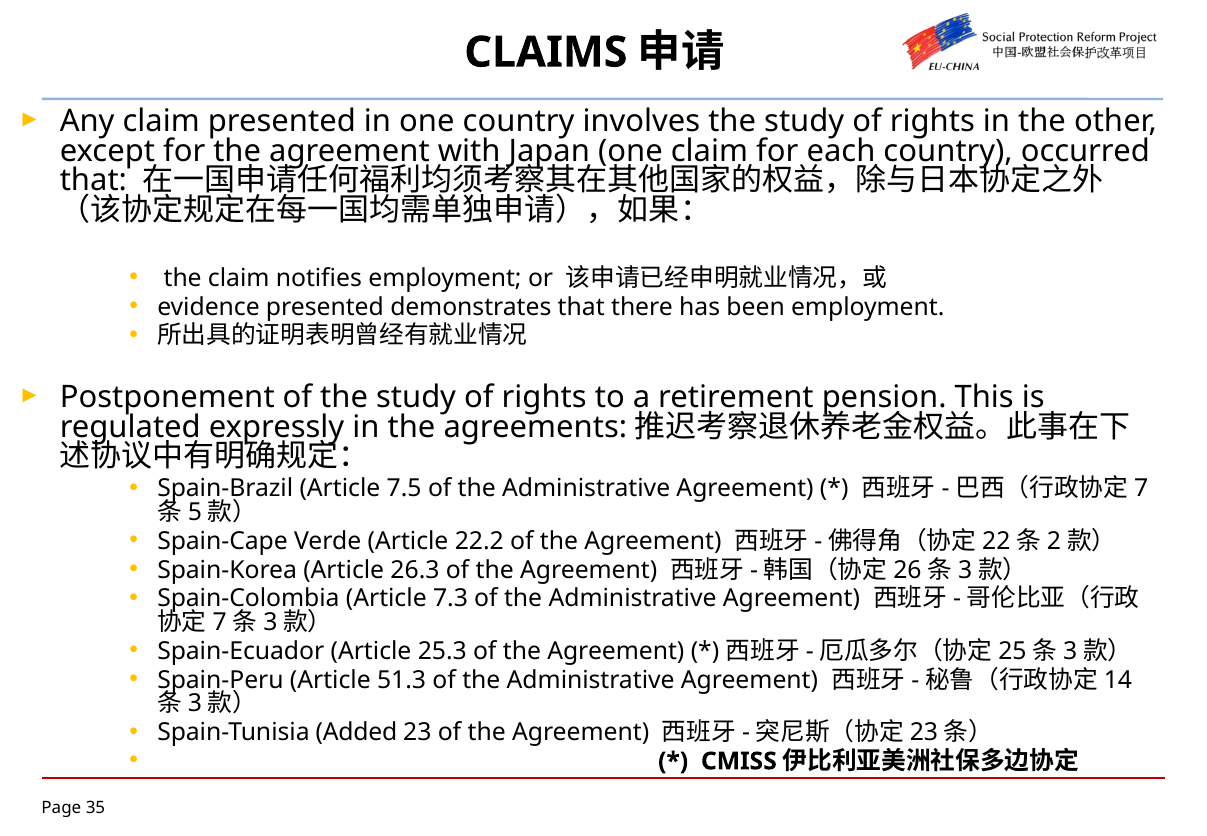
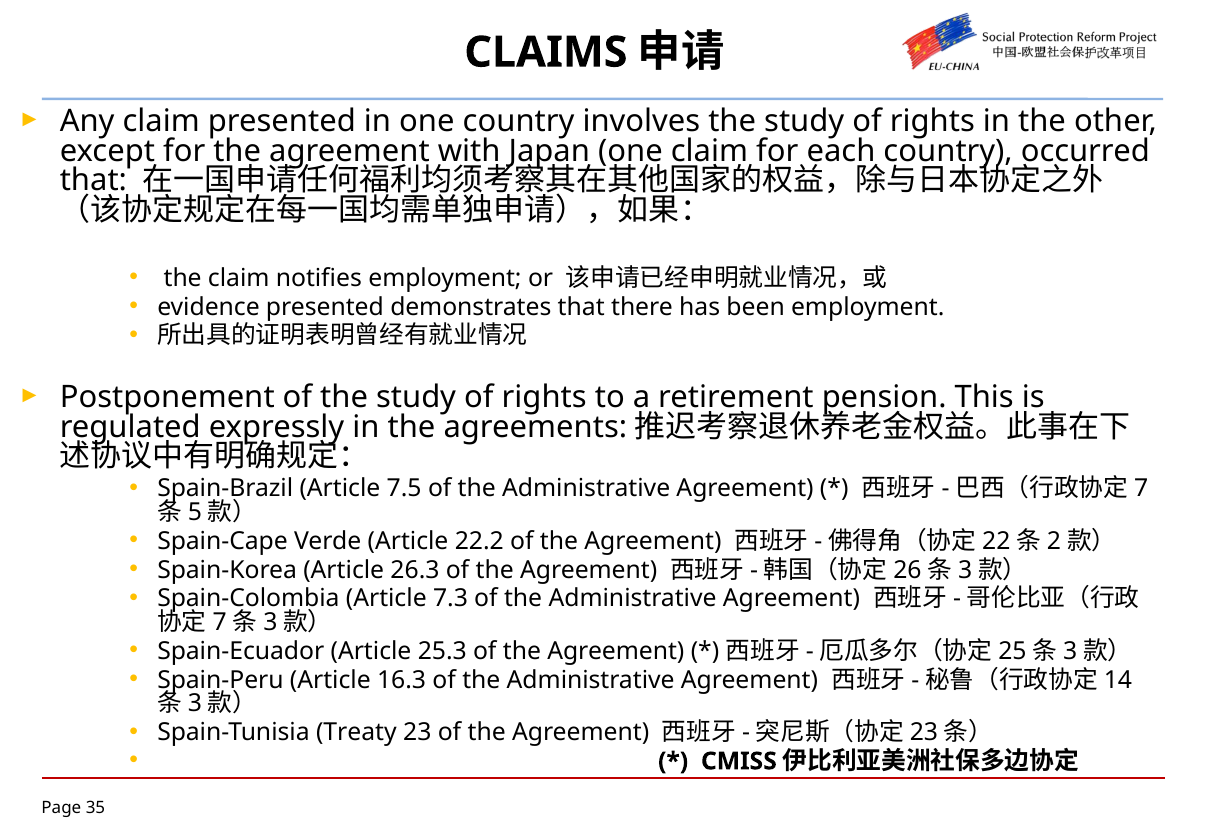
51.3: 51.3 -> 16.3 (402, 680)
Added: Added -> Treaty (356, 732)
